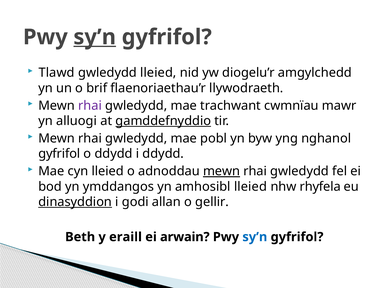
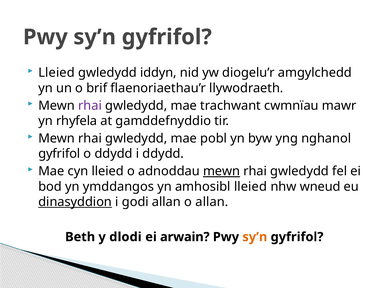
sy’n underline: present -> none (95, 37)
Tlawd: Tlawd -> Lleied (57, 73)
gwledydd lleied: lleied -> iddyn (158, 73)
alluogi: alluogi -> rhyfela (77, 121)
gamddefnyddio underline: present -> none (163, 121)
rhyfela: rhyfela -> wneud (320, 187)
o gellir: gellir -> allan (212, 202)
eraill: eraill -> dlodi (125, 237)
sy’n colour: blue -> orange (255, 237)
